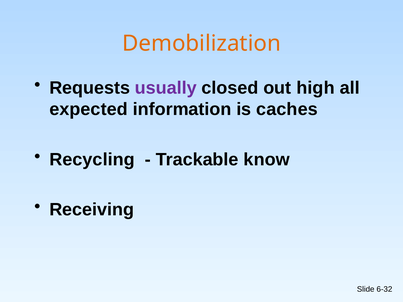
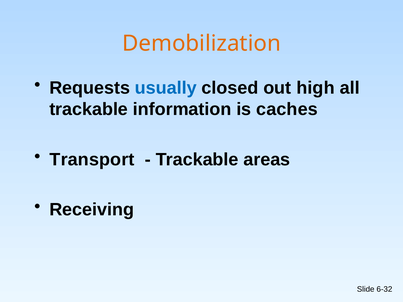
usually colour: purple -> blue (166, 88)
expected: expected -> trackable (89, 109)
Recycling: Recycling -> Transport (92, 160)
know: know -> areas (267, 160)
